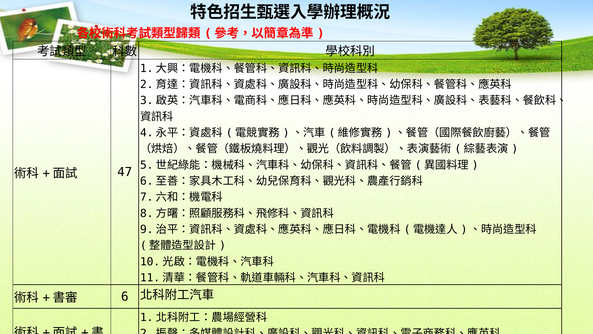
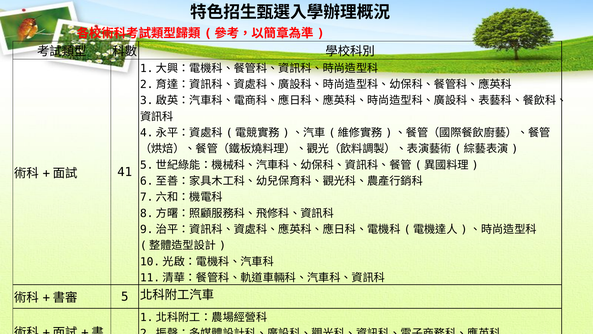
47: 47 -> 41 (125, 172)
6: 6 -> 5 (125, 296)
